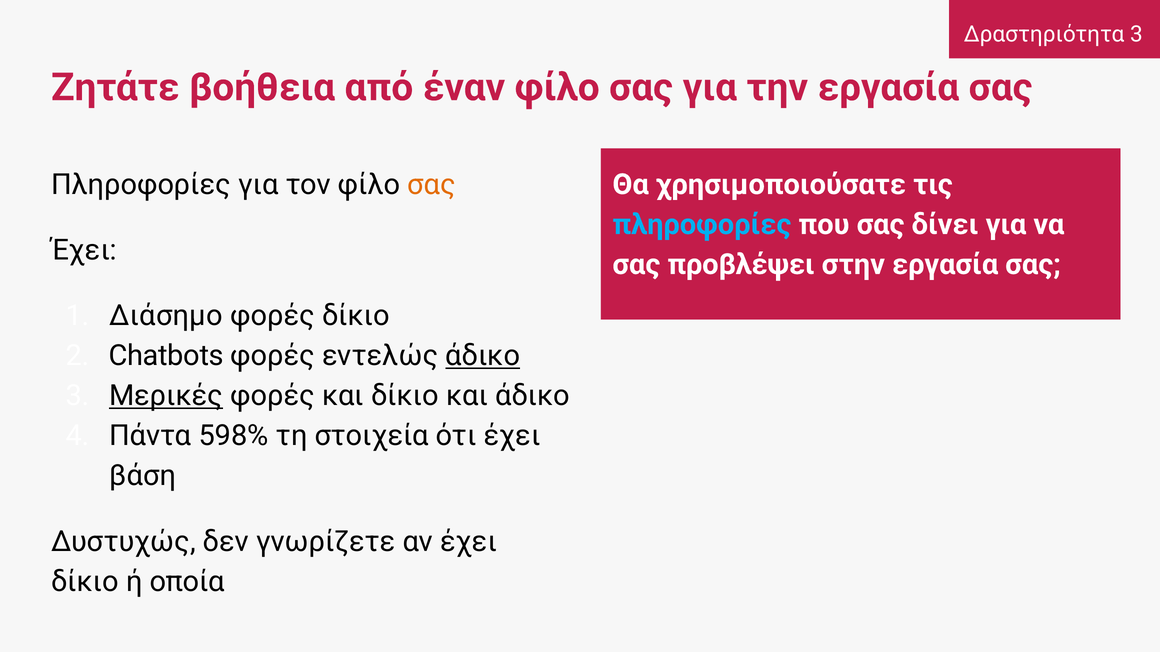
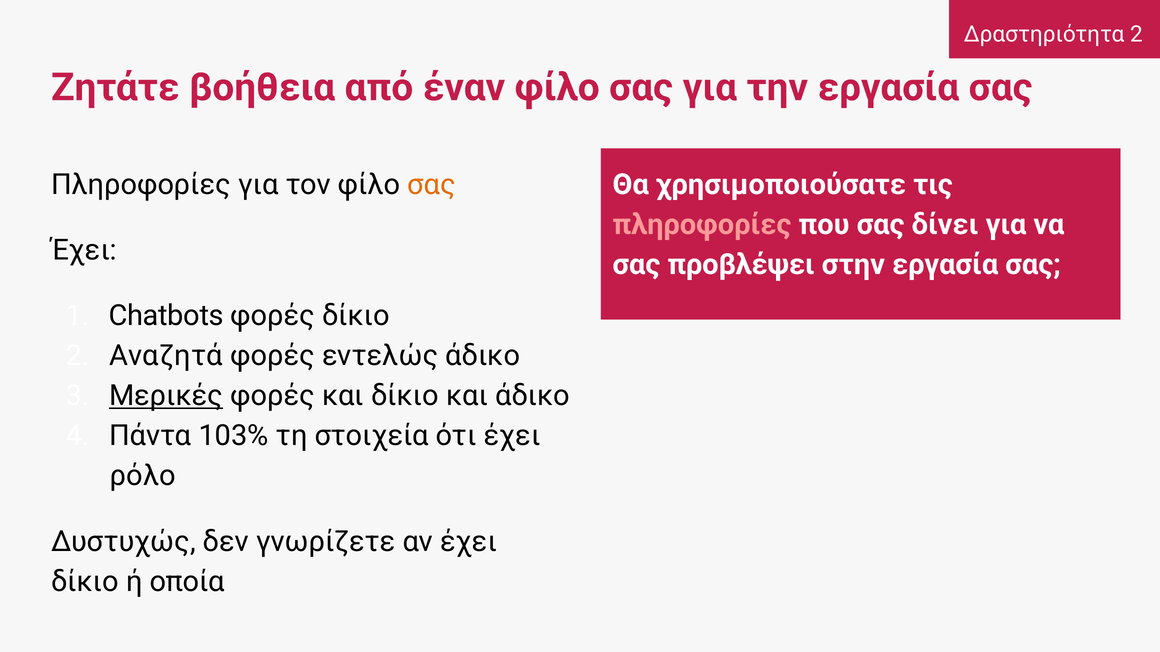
Δραστηριότητα 3: 3 -> 2 (1136, 35)
πληροφορίες colour: light blue -> pink (702, 225)
Διάσημο: Διάσημο -> Chatbots (166, 316)
Chatbots: Chatbots -> Αναζητά (166, 356)
άδικο underline: present -> none (483, 356)
598%: 598% -> 103% (234, 436)
βάση: βάση -> ρόλο (143, 476)
